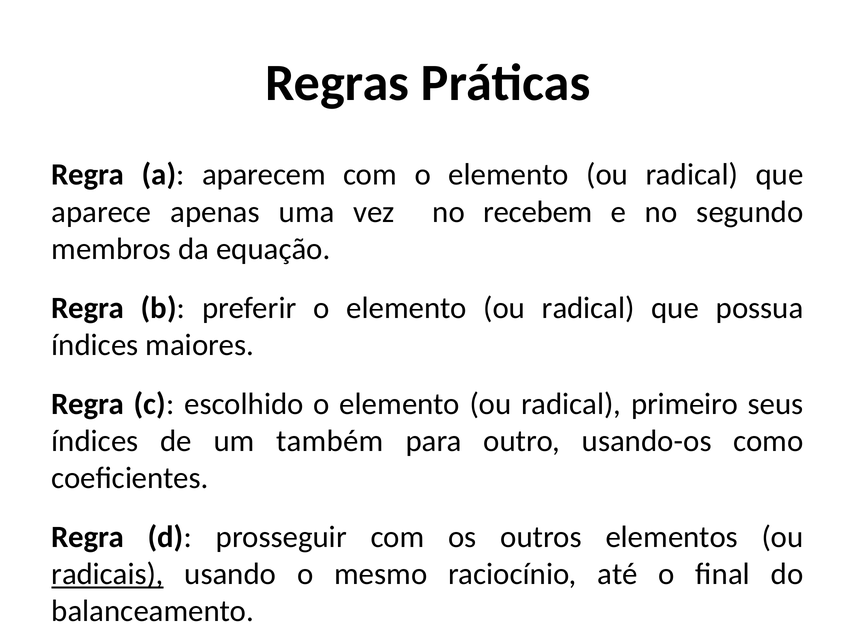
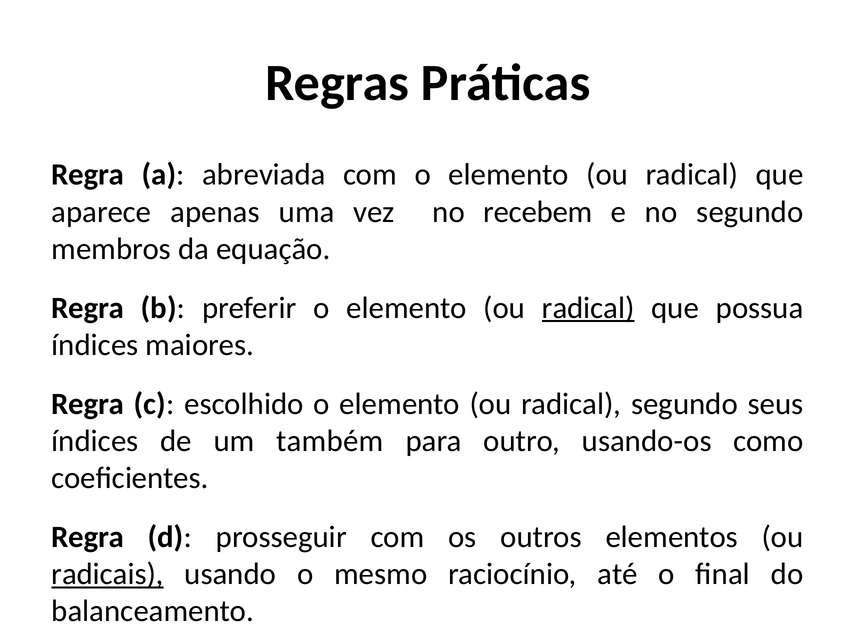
aparecem: aparecem -> abreviada (264, 175)
radical underline: none -> present (588, 308)
radical primeiro: primeiro -> segundo (685, 404)
